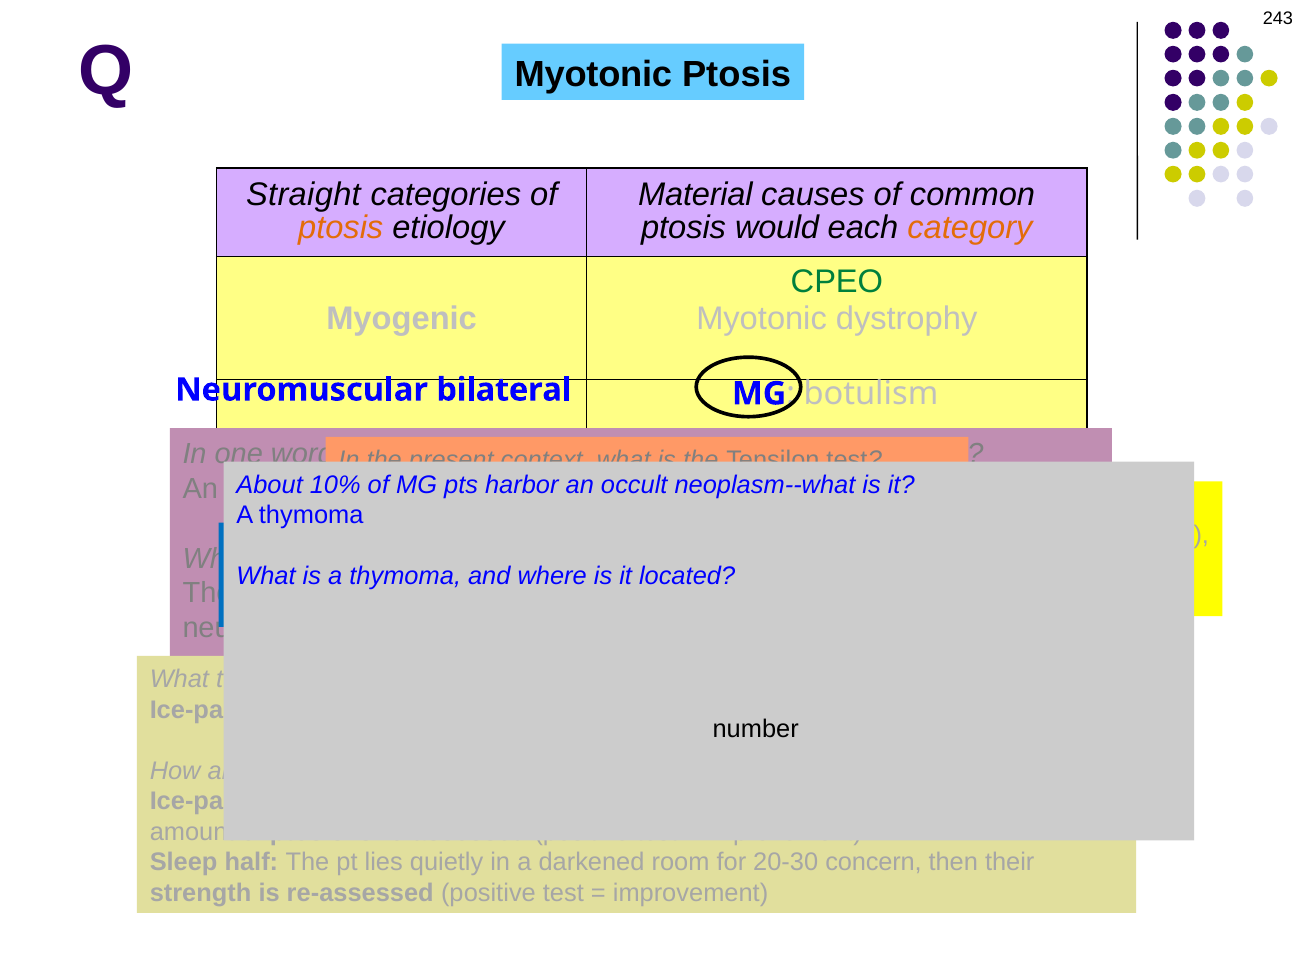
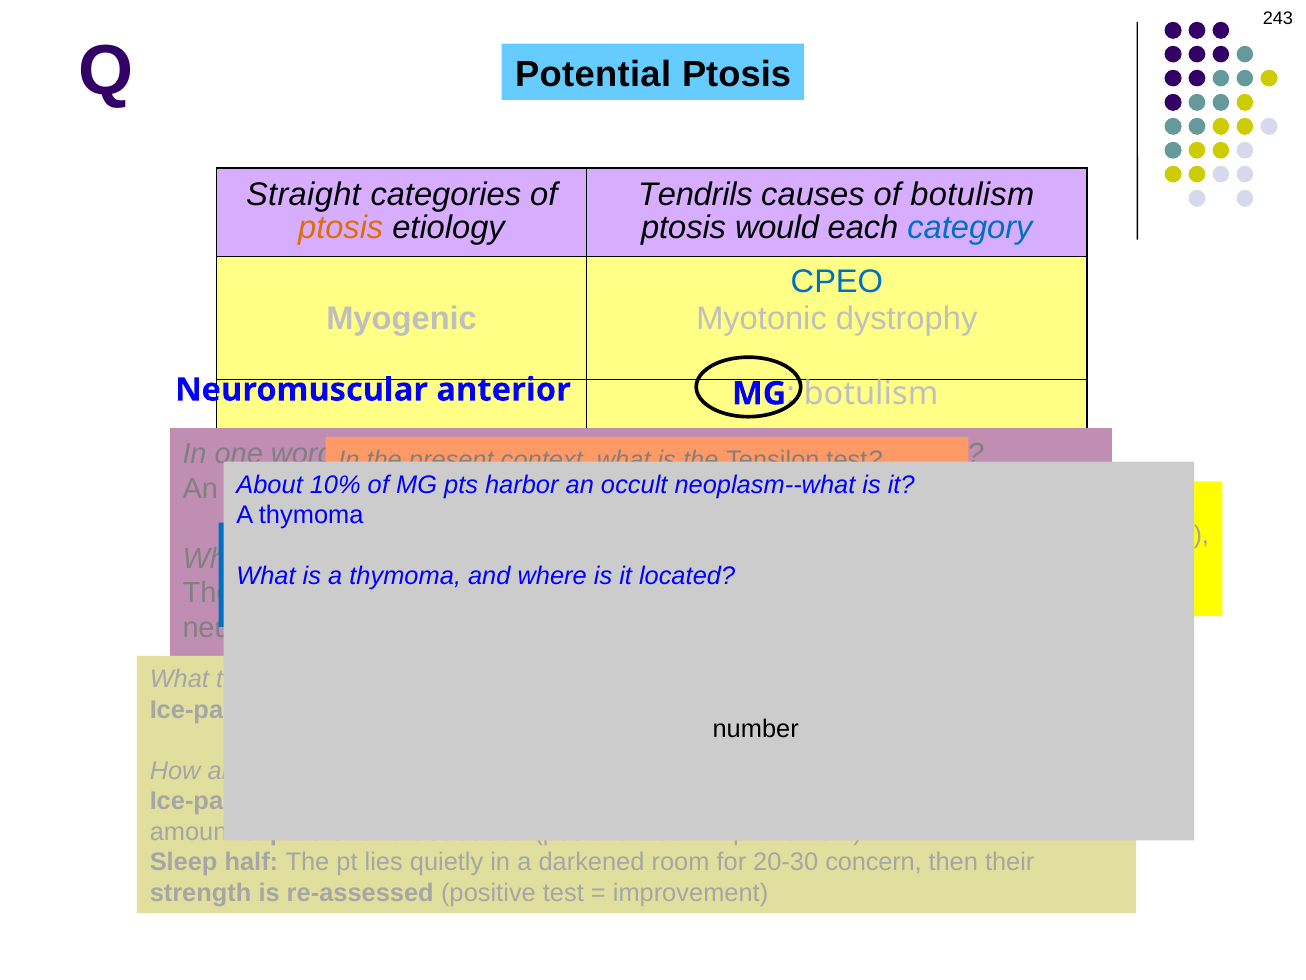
Q Myotonic: Myotonic -> Potential (593, 74)
Material: Material -> Tendrils (695, 195)
of common: common -> botulism (972, 195)
category colour: orange -> blue (970, 228)
CPEO colour: green -> blue (837, 282)
bilateral: bilateral -> anterior (504, 390)
